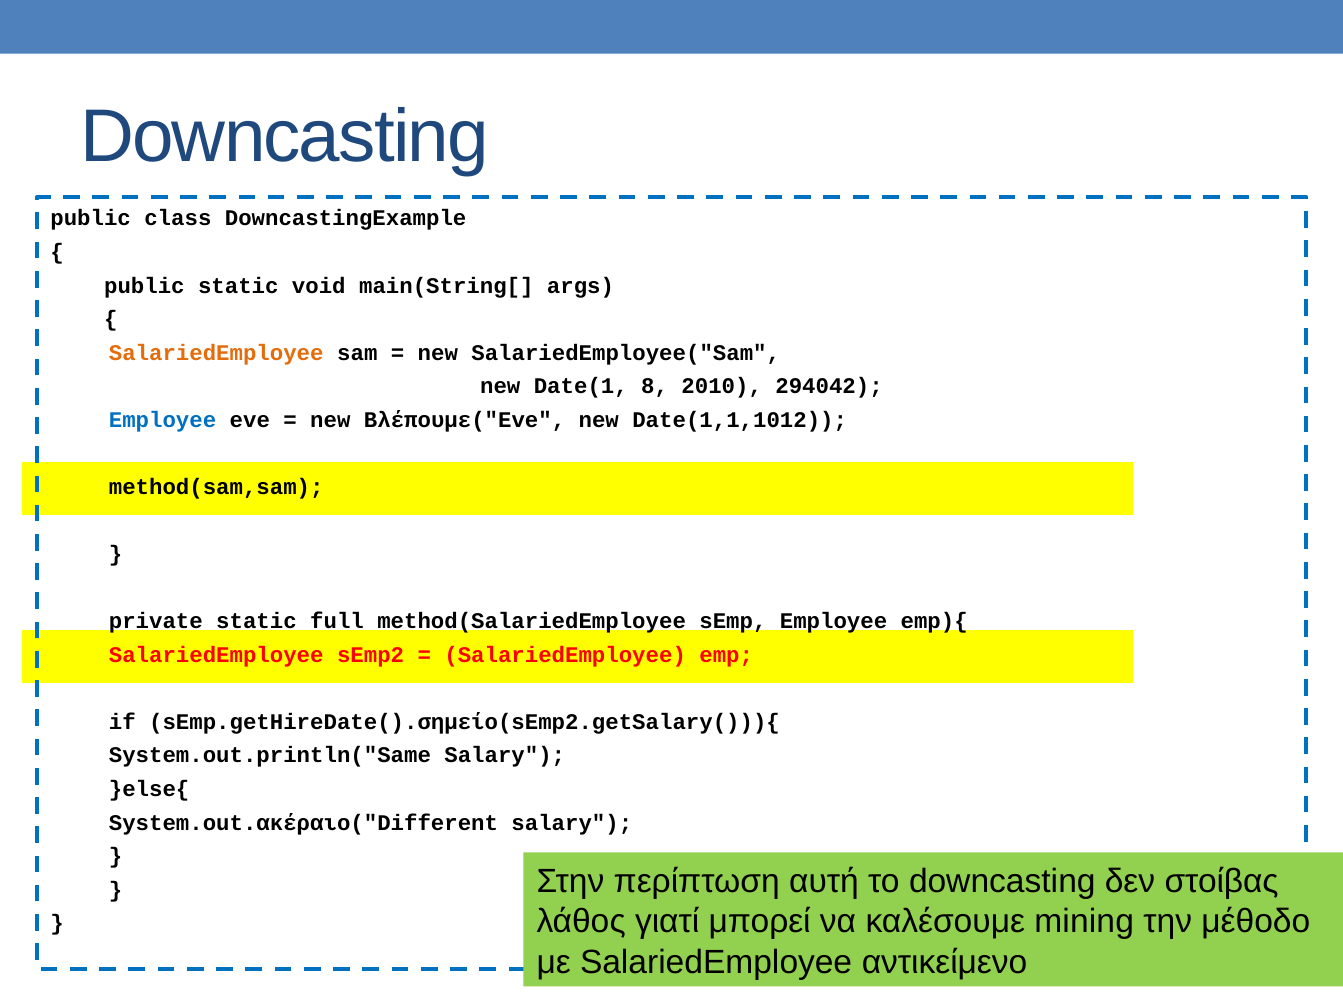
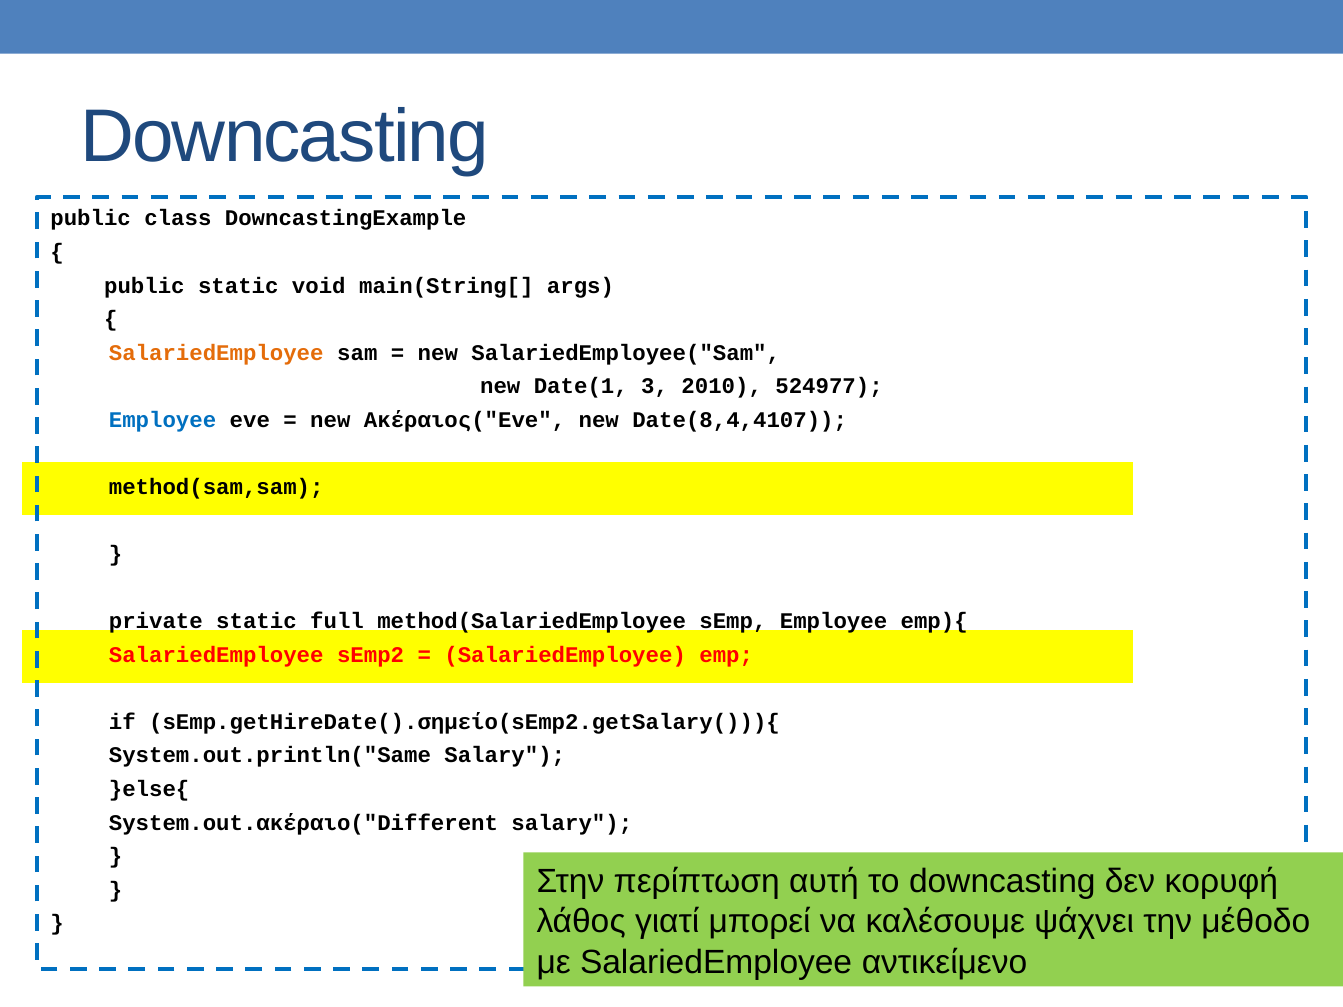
8: 8 -> 3 (655, 386)
294042: 294042 -> 524977 (829, 386)
Βλέπουμε("Eve: Βλέπουμε("Eve -> Ακέραιος("Eve (465, 420)
Date(1,1,1012: Date(1,1,1012 -> Date(8,4,4107 (740, 420)
στοίβας: στοίβας -> κορυφή (1221, 882)
mining: mining -> ψάχνει (1084, 922)
